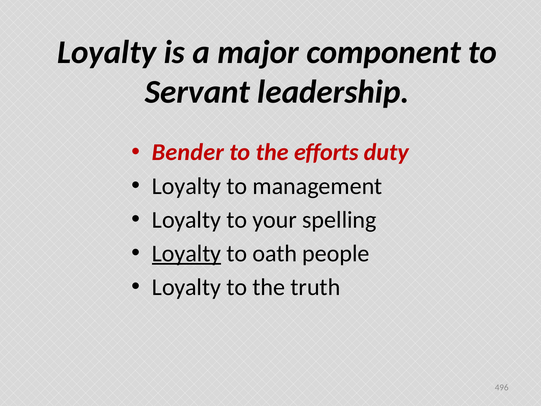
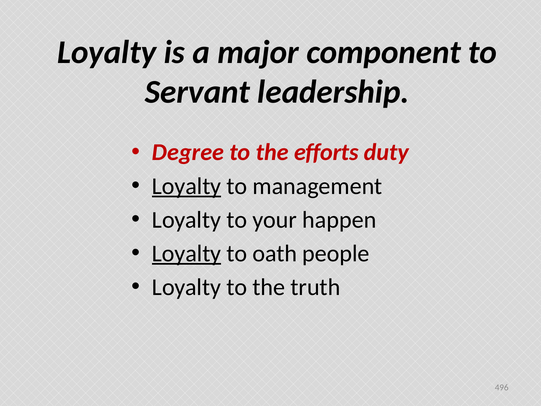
Bender: Bender -> Degree (188, 152)
Loyalty underline: none -> present (187, 186)
spelling: spelling -> happen (339, 220)
